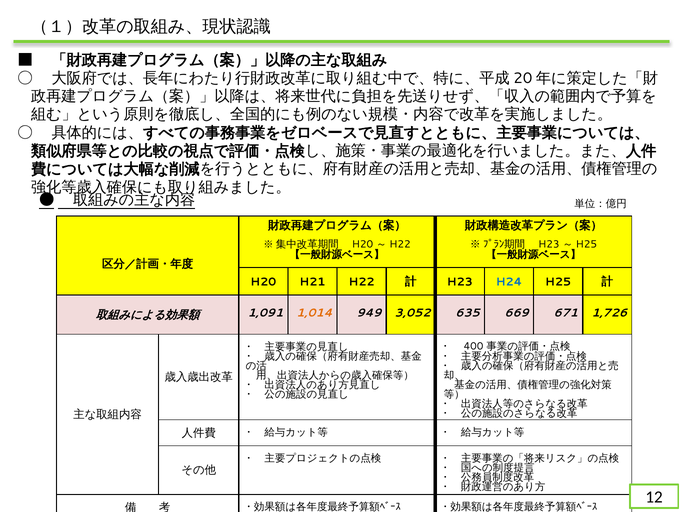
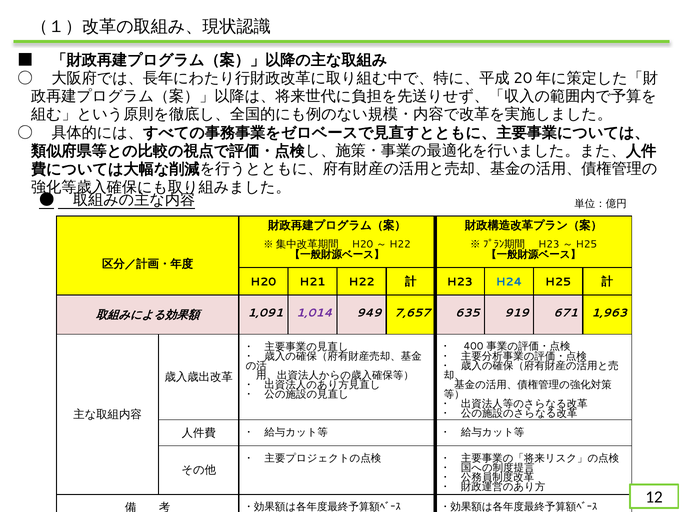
1,014 colour: orange -> purple (314, 313)
3,052: 3,052 -> 7,657 (413, 313)
669: 669 -> 919 (517, 313)
1,726: 1,726 -> 1,963 (609, 313)
